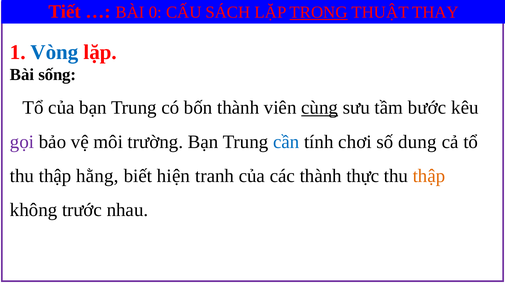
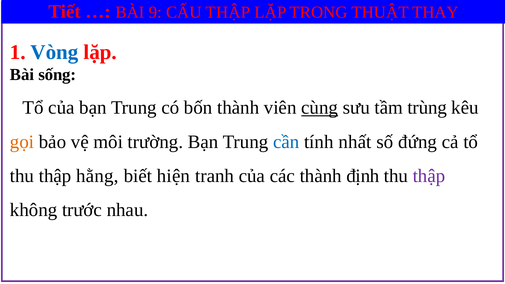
0: 0 -> 9 (155, 12)
CẤU SÁCH: SÁCH -> THẬP (228, 12)
TRONG underline: present -> none (319, 12)
bước: bước -> trùng (427, 108)
gọi colour: purple -> orange (22, 142)
chơi: chơi -> nhất (355, 142)
dung: dung -> đứng (418, 142)
thực: thực -> định (363, 176)
thập colour: orange -> purple (429, 176)
